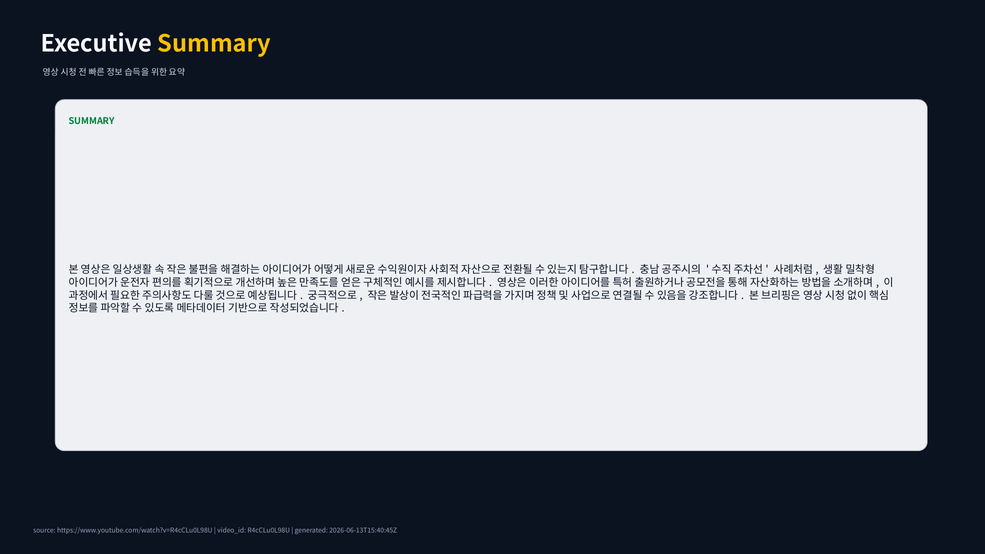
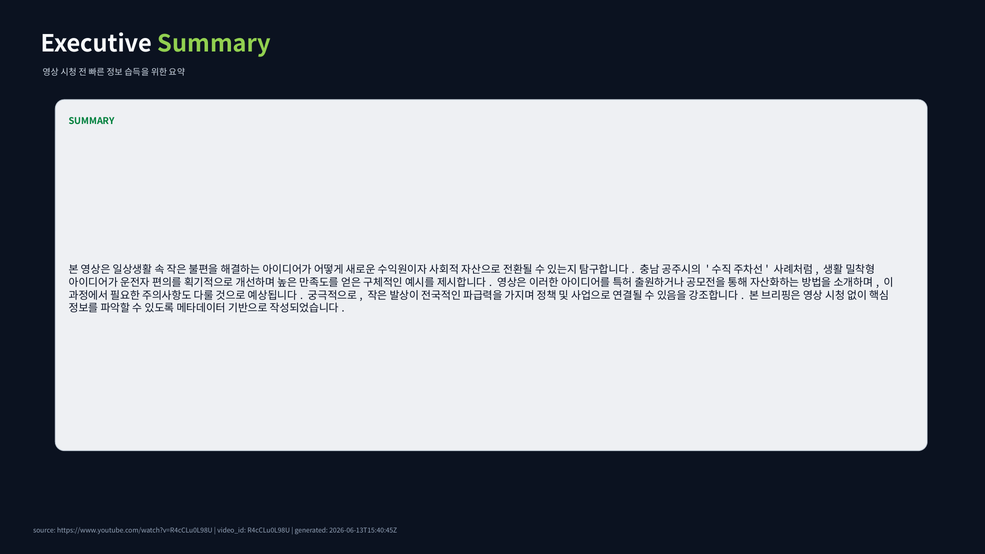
Summary colour: yellow -> light green (214, 44)
